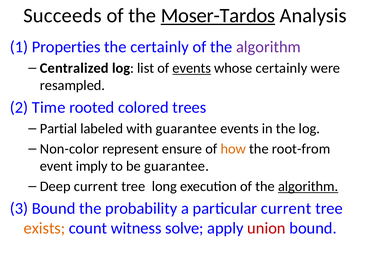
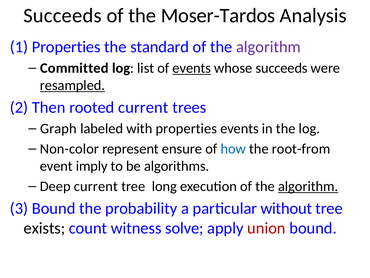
Moser-Tardos underline: present -> none (218, 16)
the certainly: certainly -> standard (160, 47)
Centralized: Centralized -> Committed (74, 68)
whose certainly: certainly -> succeeds (282, 68)
resampled underline: none -> present (72, 85)
Time: Time -> Then (49, 107)
rooted colored: colored -> current (143, 107)
Partial: Partial -> Graph (58, 128)
with guarantee: guarantee -> properties (186, 128)
how colour: orange -> blue (233, 149)
be guarantee: guarantee -> algorithms (177, 166)
particular current: current -> without (286, 208)
exists colour: orange -> black (44, 228)
